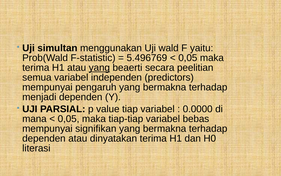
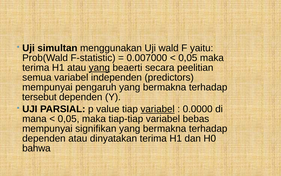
5.496769: 5.496769 -> 0.007000 (147, 58)
menjadi: menjadi -> tersebut (39, 97)
variabel underline: none -> present (158, 109)
literasi: literasi -> bahwa (36, 148)
